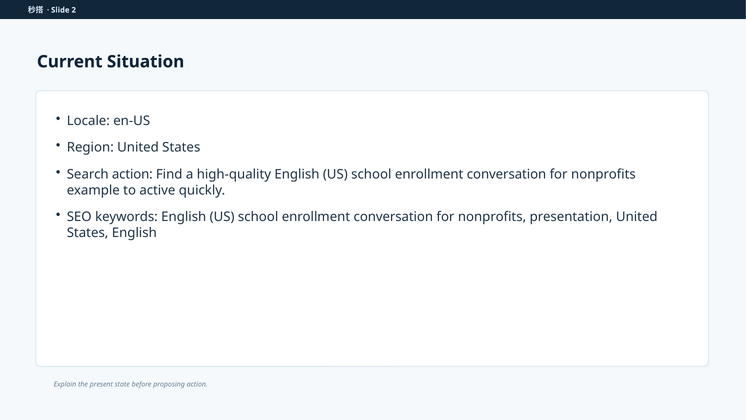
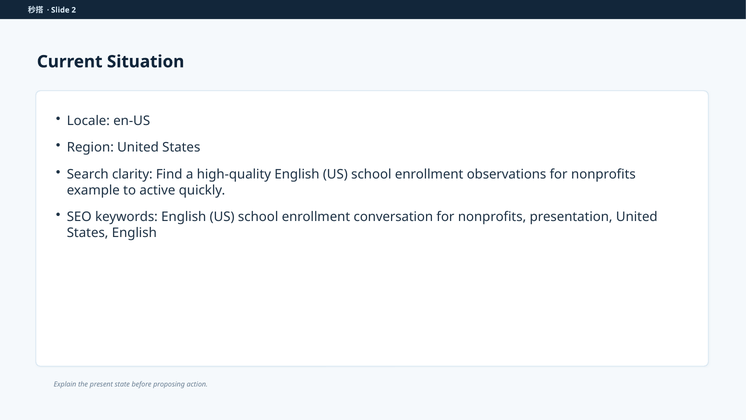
Search action: action -> clarity (132, 174)
conversation: conversation -> observations (507, 174)
